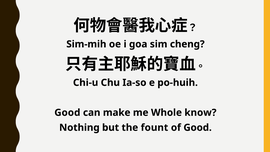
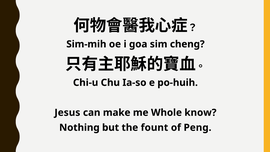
Good: Good -> Jesus (67, 113)
of Good: Good -> Peng (198, 127)
